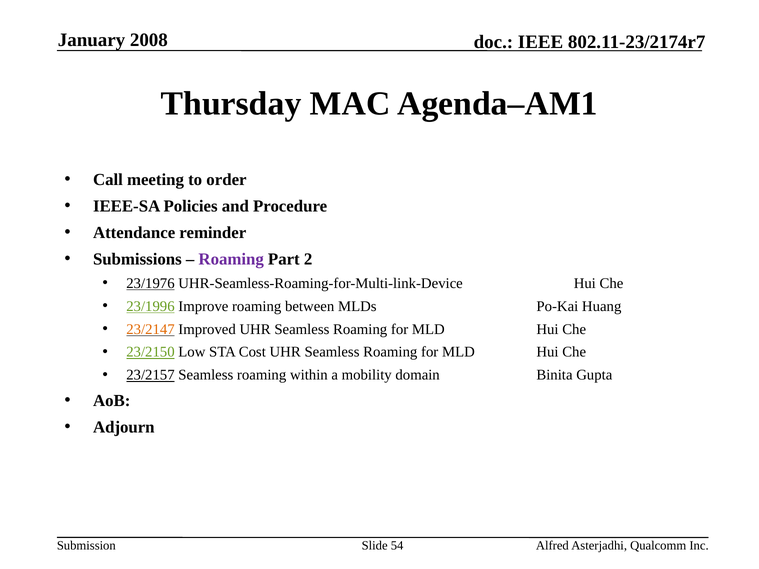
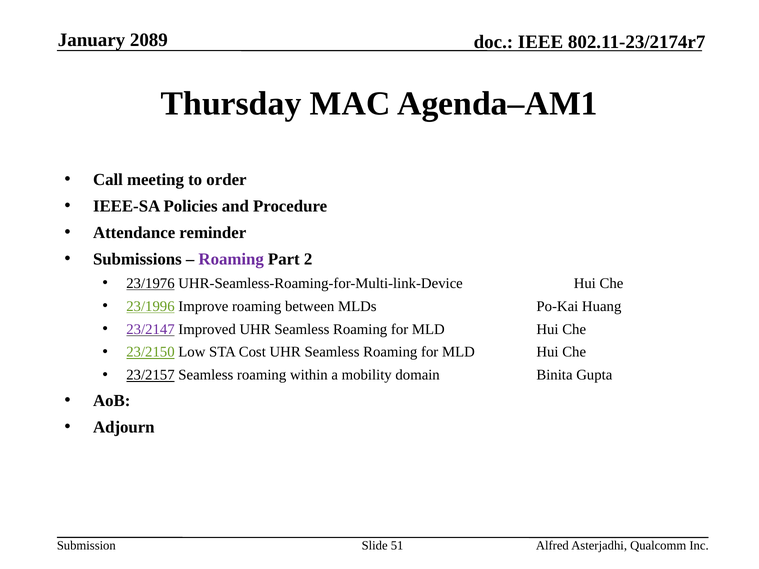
2008: 2008 -> 2089 (149, 40)
23/2147 colour: orange -> purple (150, 329)
54: 54 -> 51 (397, 546)
